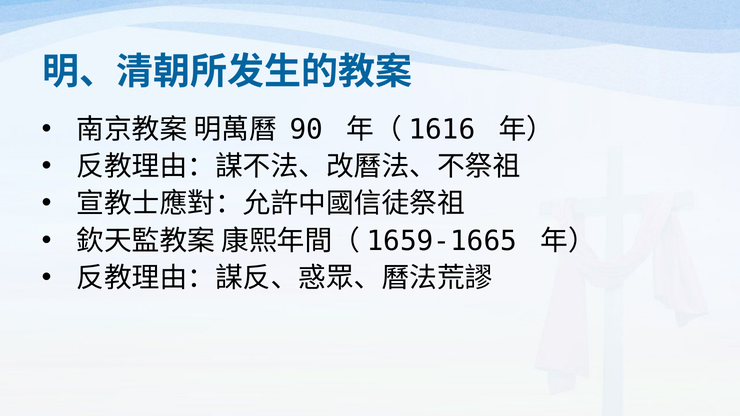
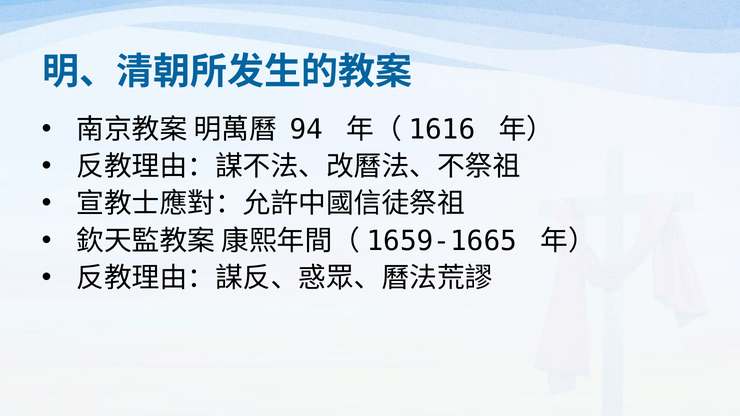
90: 90 -> 94 (306, 130)
